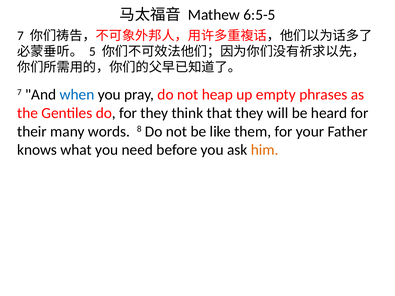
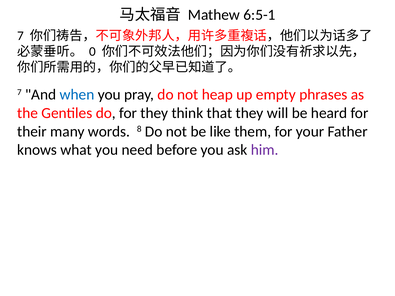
6:5-5: 6:5-5 -> 6:5-1 (259, 15)
5: 5 -> 0 (92, 52)
him colour: orange -> purple (265, 150)
